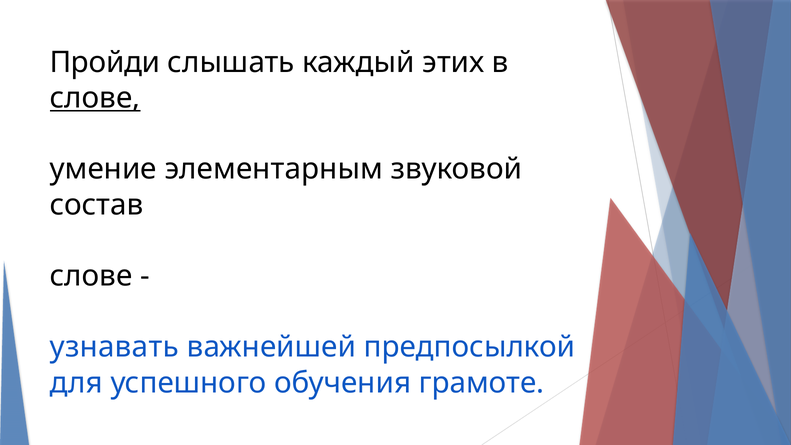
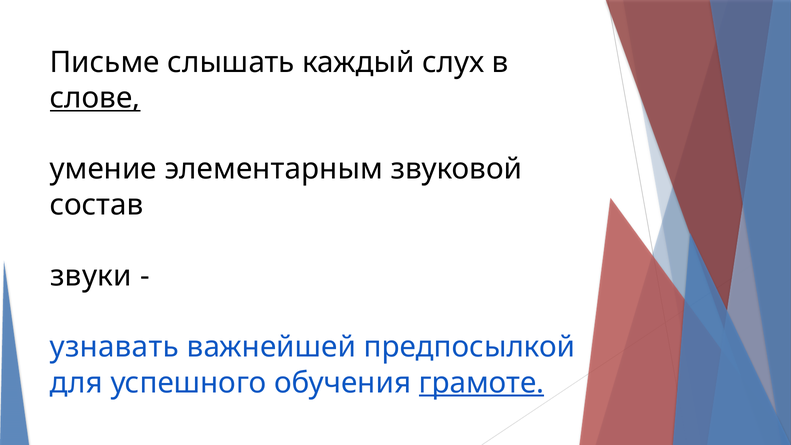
Пройди: Пройди -> Письме (105, 62)
этих: этих -> слух (453, 62)
слове: слове -> звуки (91, 276)
грамоте underline: none -> present (482, 383)
